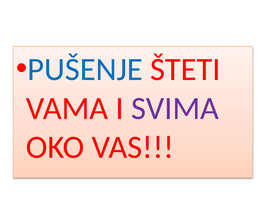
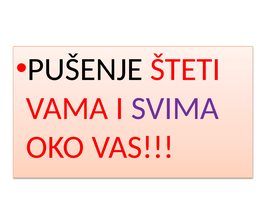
PUŠENJE colour: blue -> black (85, 70)
